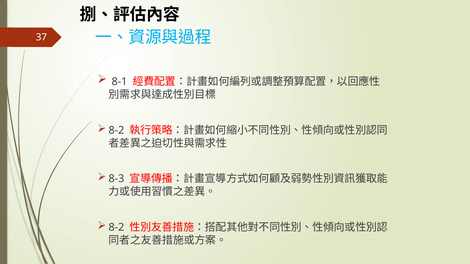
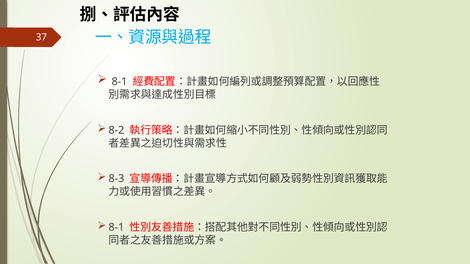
8-2: 8-2 -> 8-1 (116, 228)
